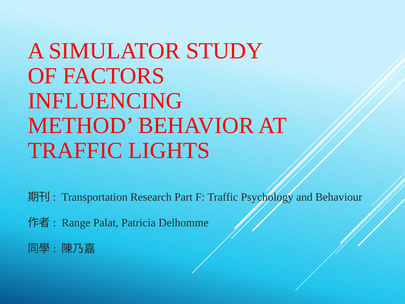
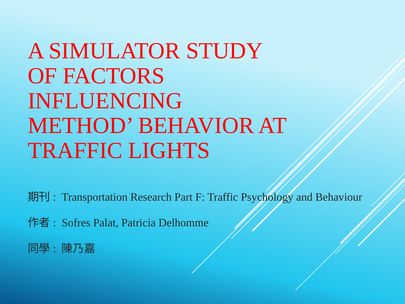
Range: Range -> Sofres (76, 223)
